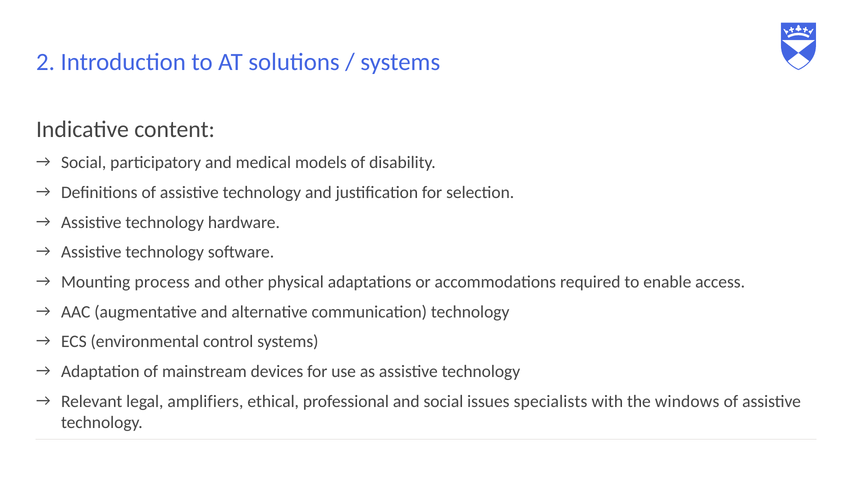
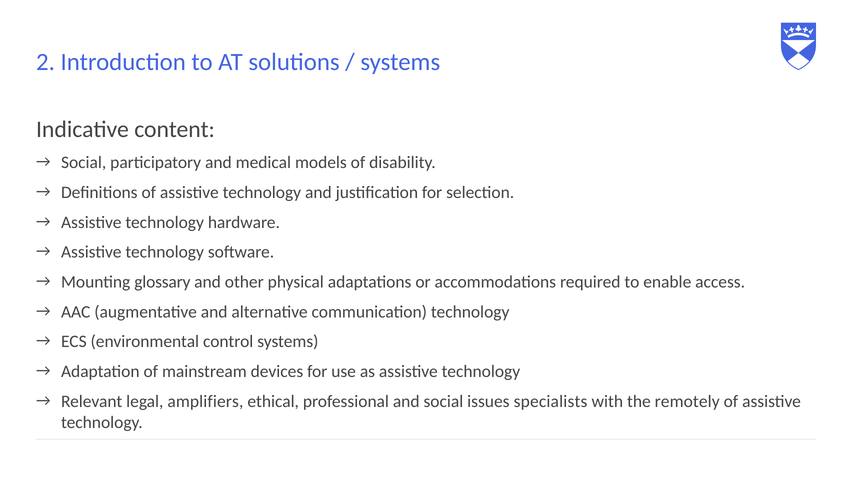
process: process -> glossary (162, 282)
windows: windows -> remotely (687, 402)
